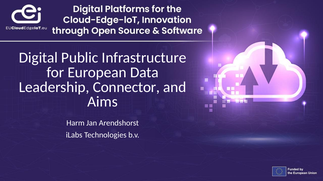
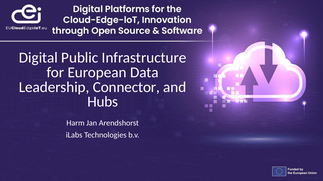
Aims: Aims -> Hubs (103, 102)
